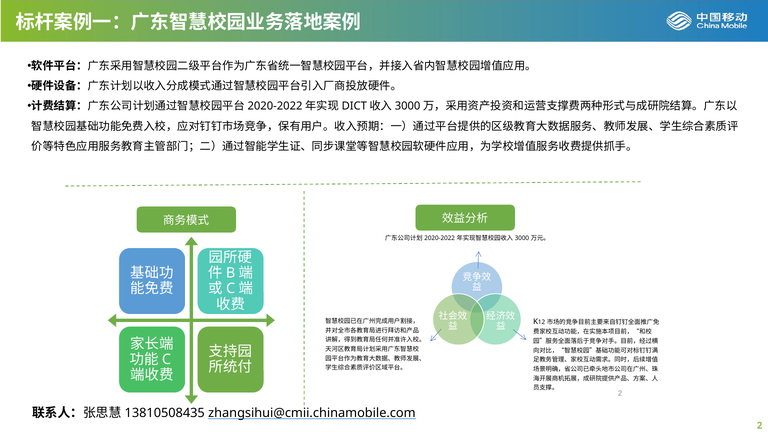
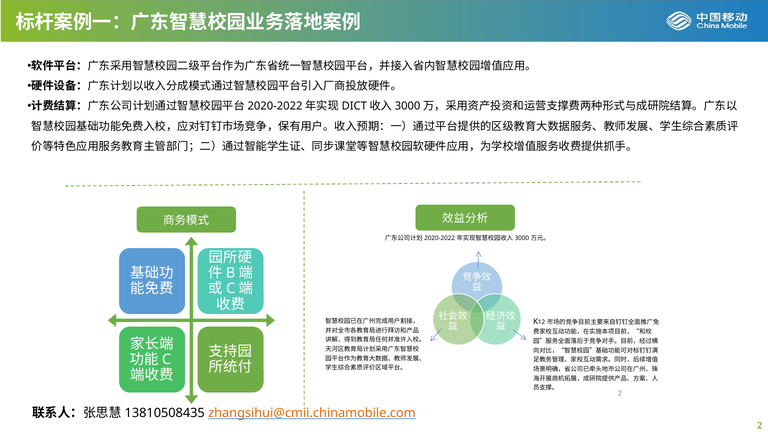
zhangsihui@cmii.chinamobile.com colour: black -> orange (312, 413)
